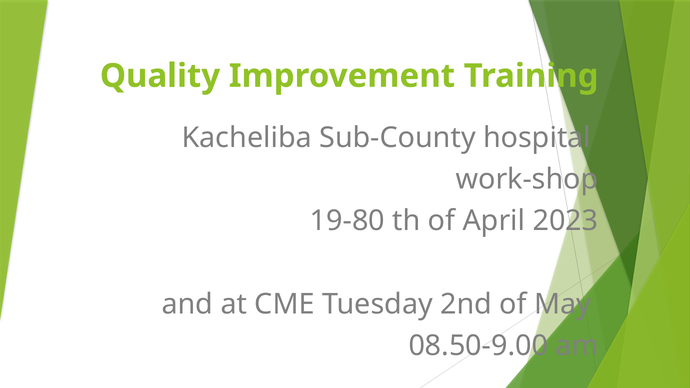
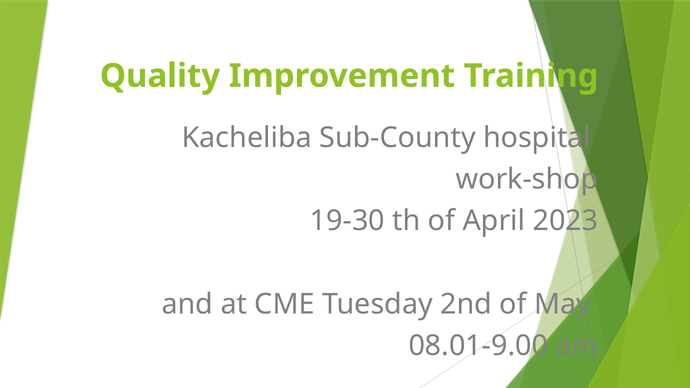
19-80: 19-80 -> 19-30 (347, 221)
08.50-9.00: 08.50-9.00 -> 08.01-9.00 (478, 346)
